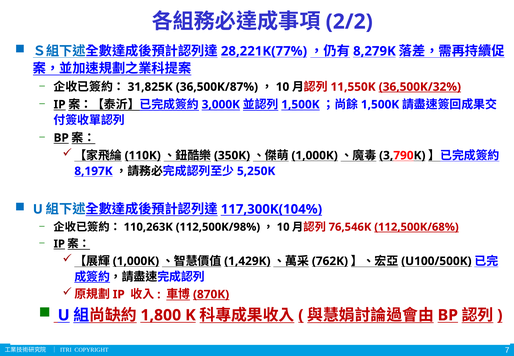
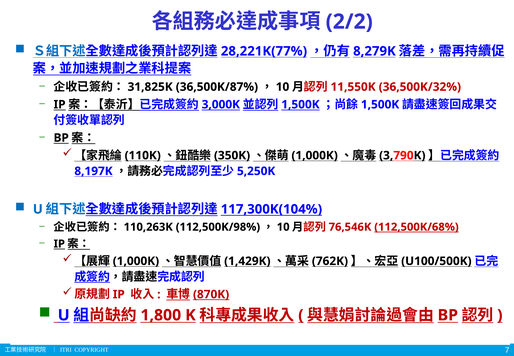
36,500K/32% underline: present -> none (420, 87)
